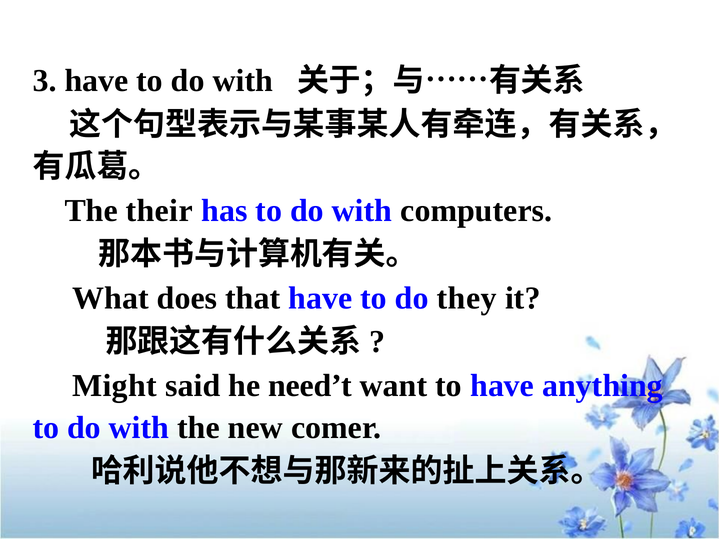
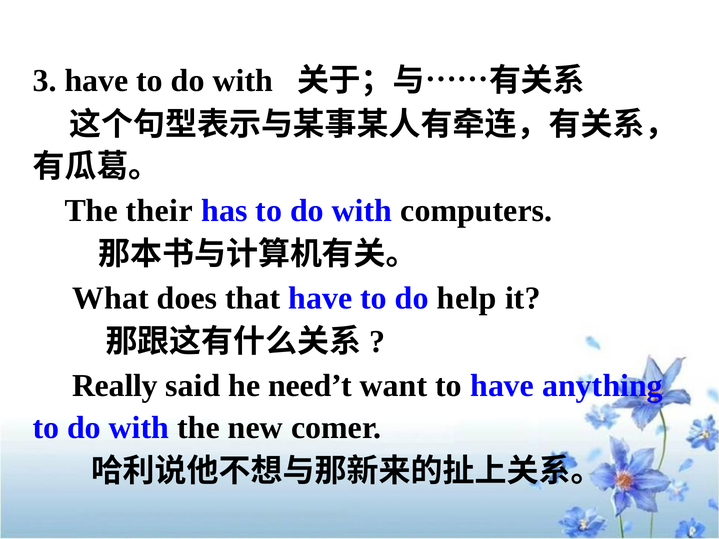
they: they -> help (467, 298)
Might: Might -> Really (115, 386)
